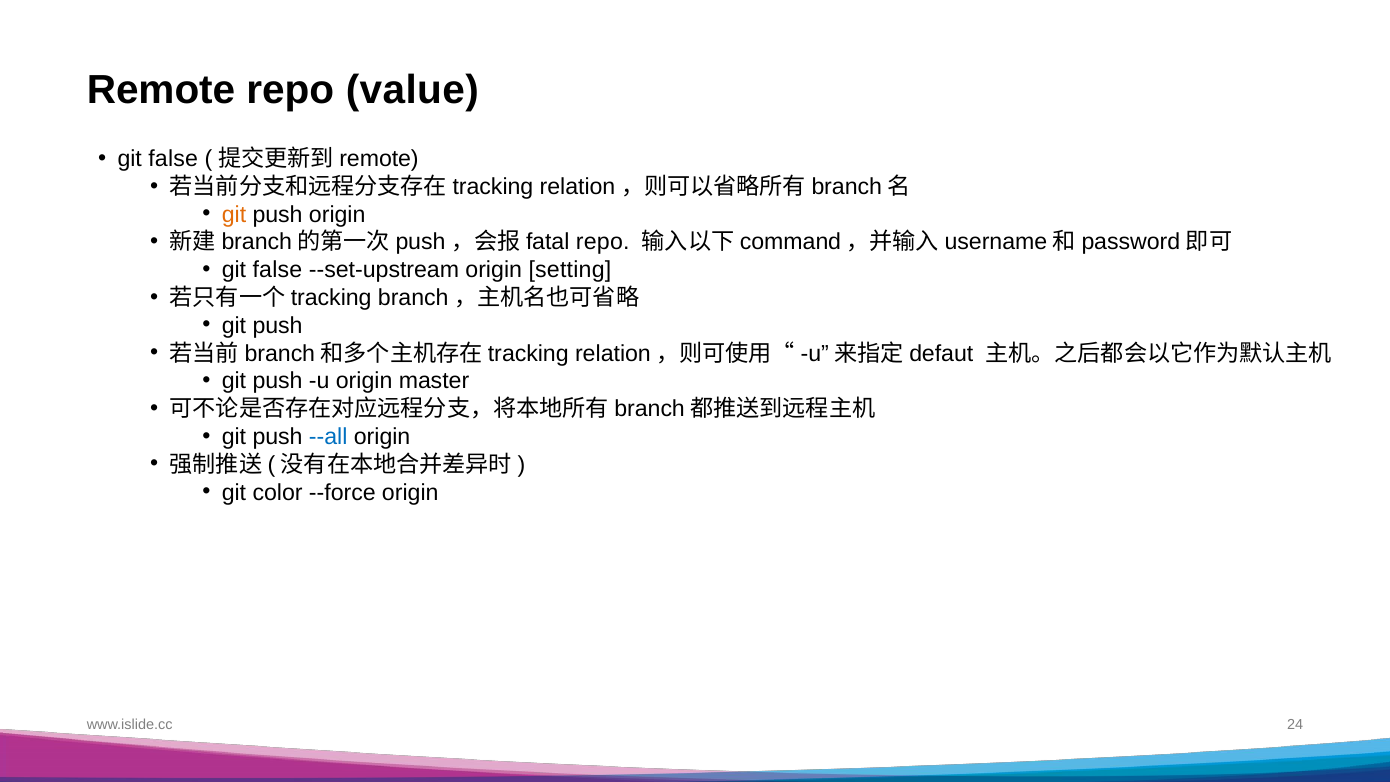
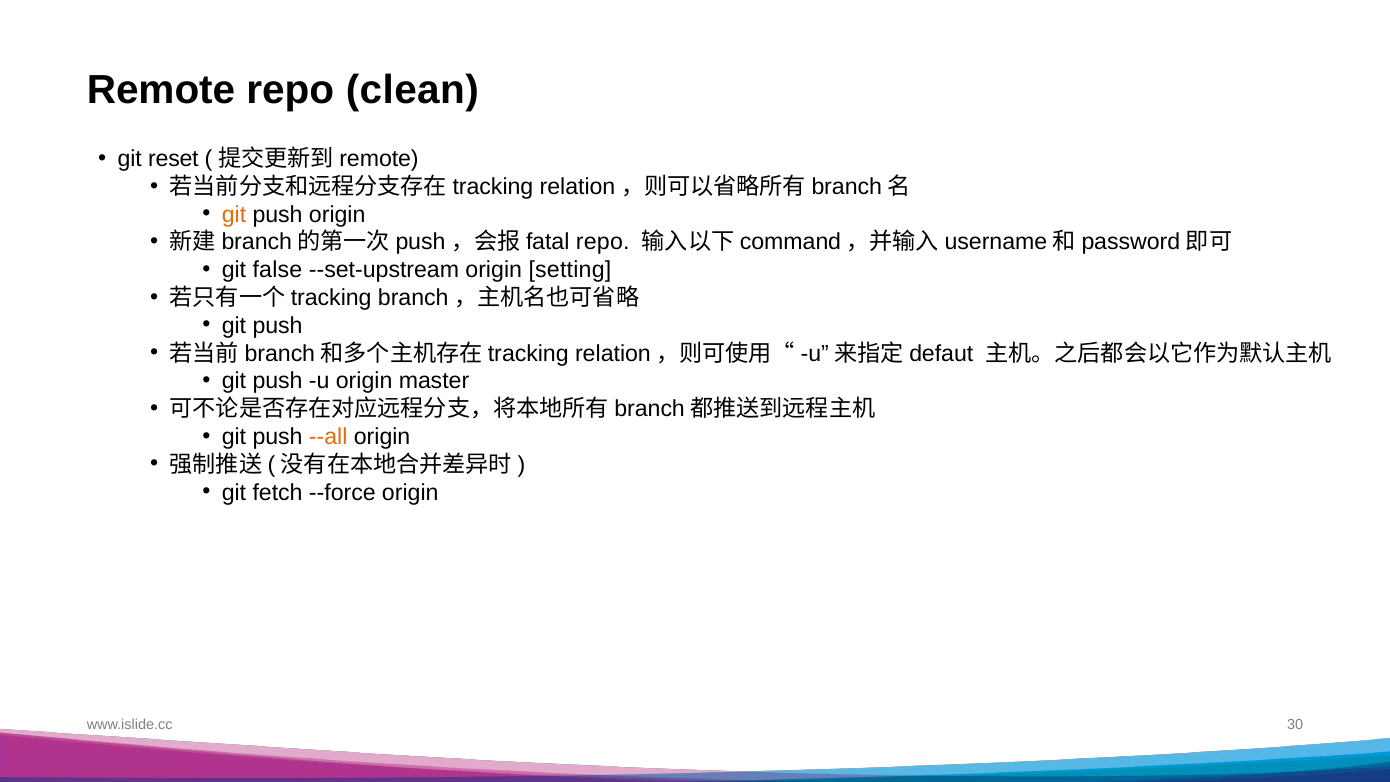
value: value -> clean (412, 90)
false: false -> reset (173, 159)
--all colour: blue -> orange (328, 437)
color: color -> fetch (278, 492)
24: 24 -> 30 (1295, 724)
